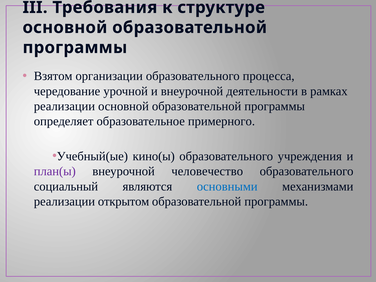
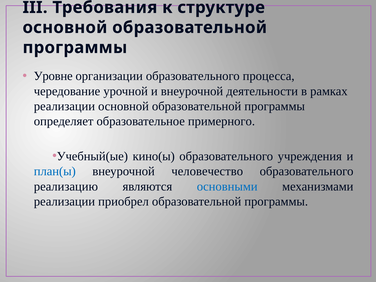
Взятом: Взятом -> Уровне (53, 76)
план(ы colour: purple -> blue (55, 171)
социальный: социальный -> реализацию (66, 186)
открытом: открытом -> приобрел (123, 201)
